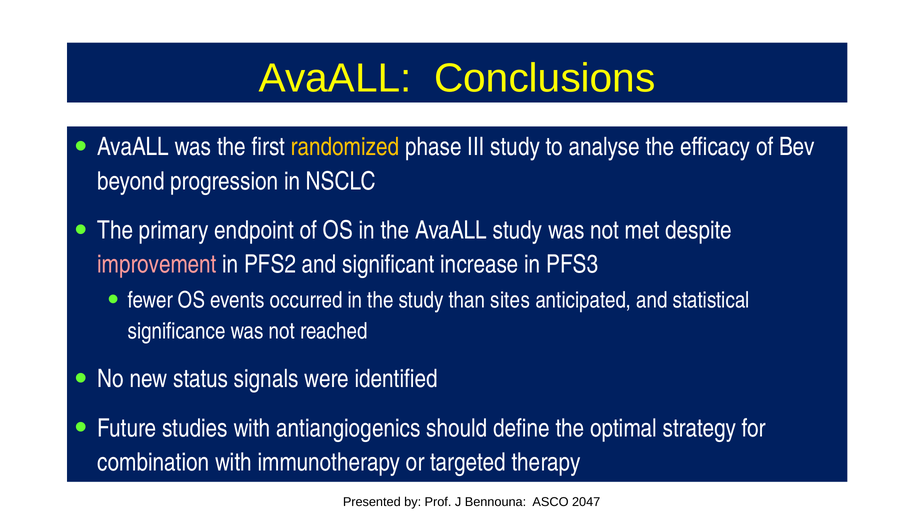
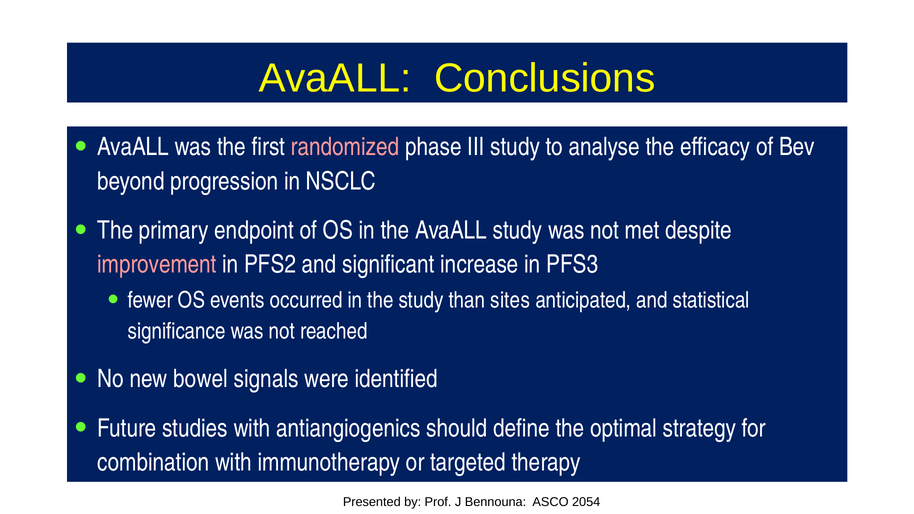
randomized colour: yellow -> pink (345, 147)
status: status -> bowel (201, 379)
2047: 2047 -> 2054 (586, 502)
